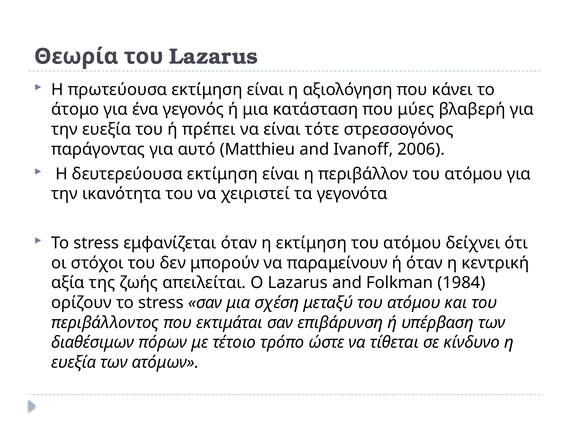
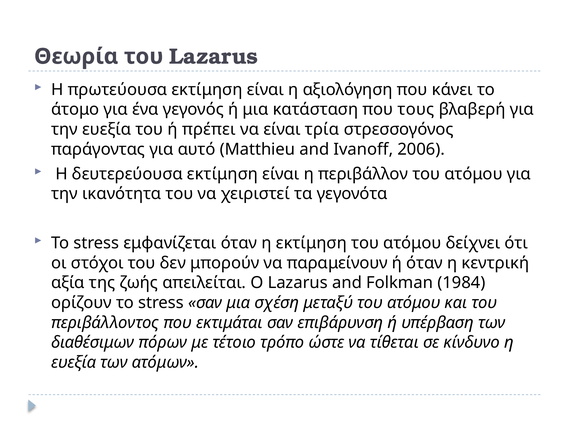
μύες: μύες -> τους (416, 110)
τότε: τότε -> τρία (322, 130)
